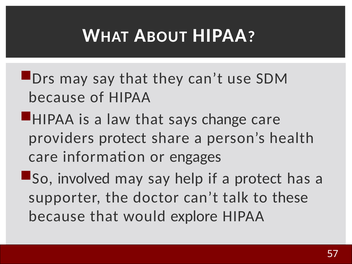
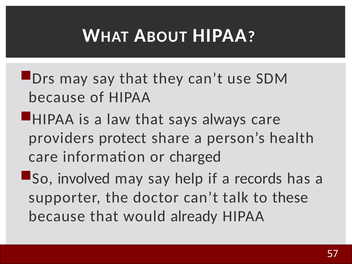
change: change -> always (224, 119)
engages: engages -> charged (195, 157)
a protect: protect -> records (258, 179)
explore: explore -> already (194, 216)
